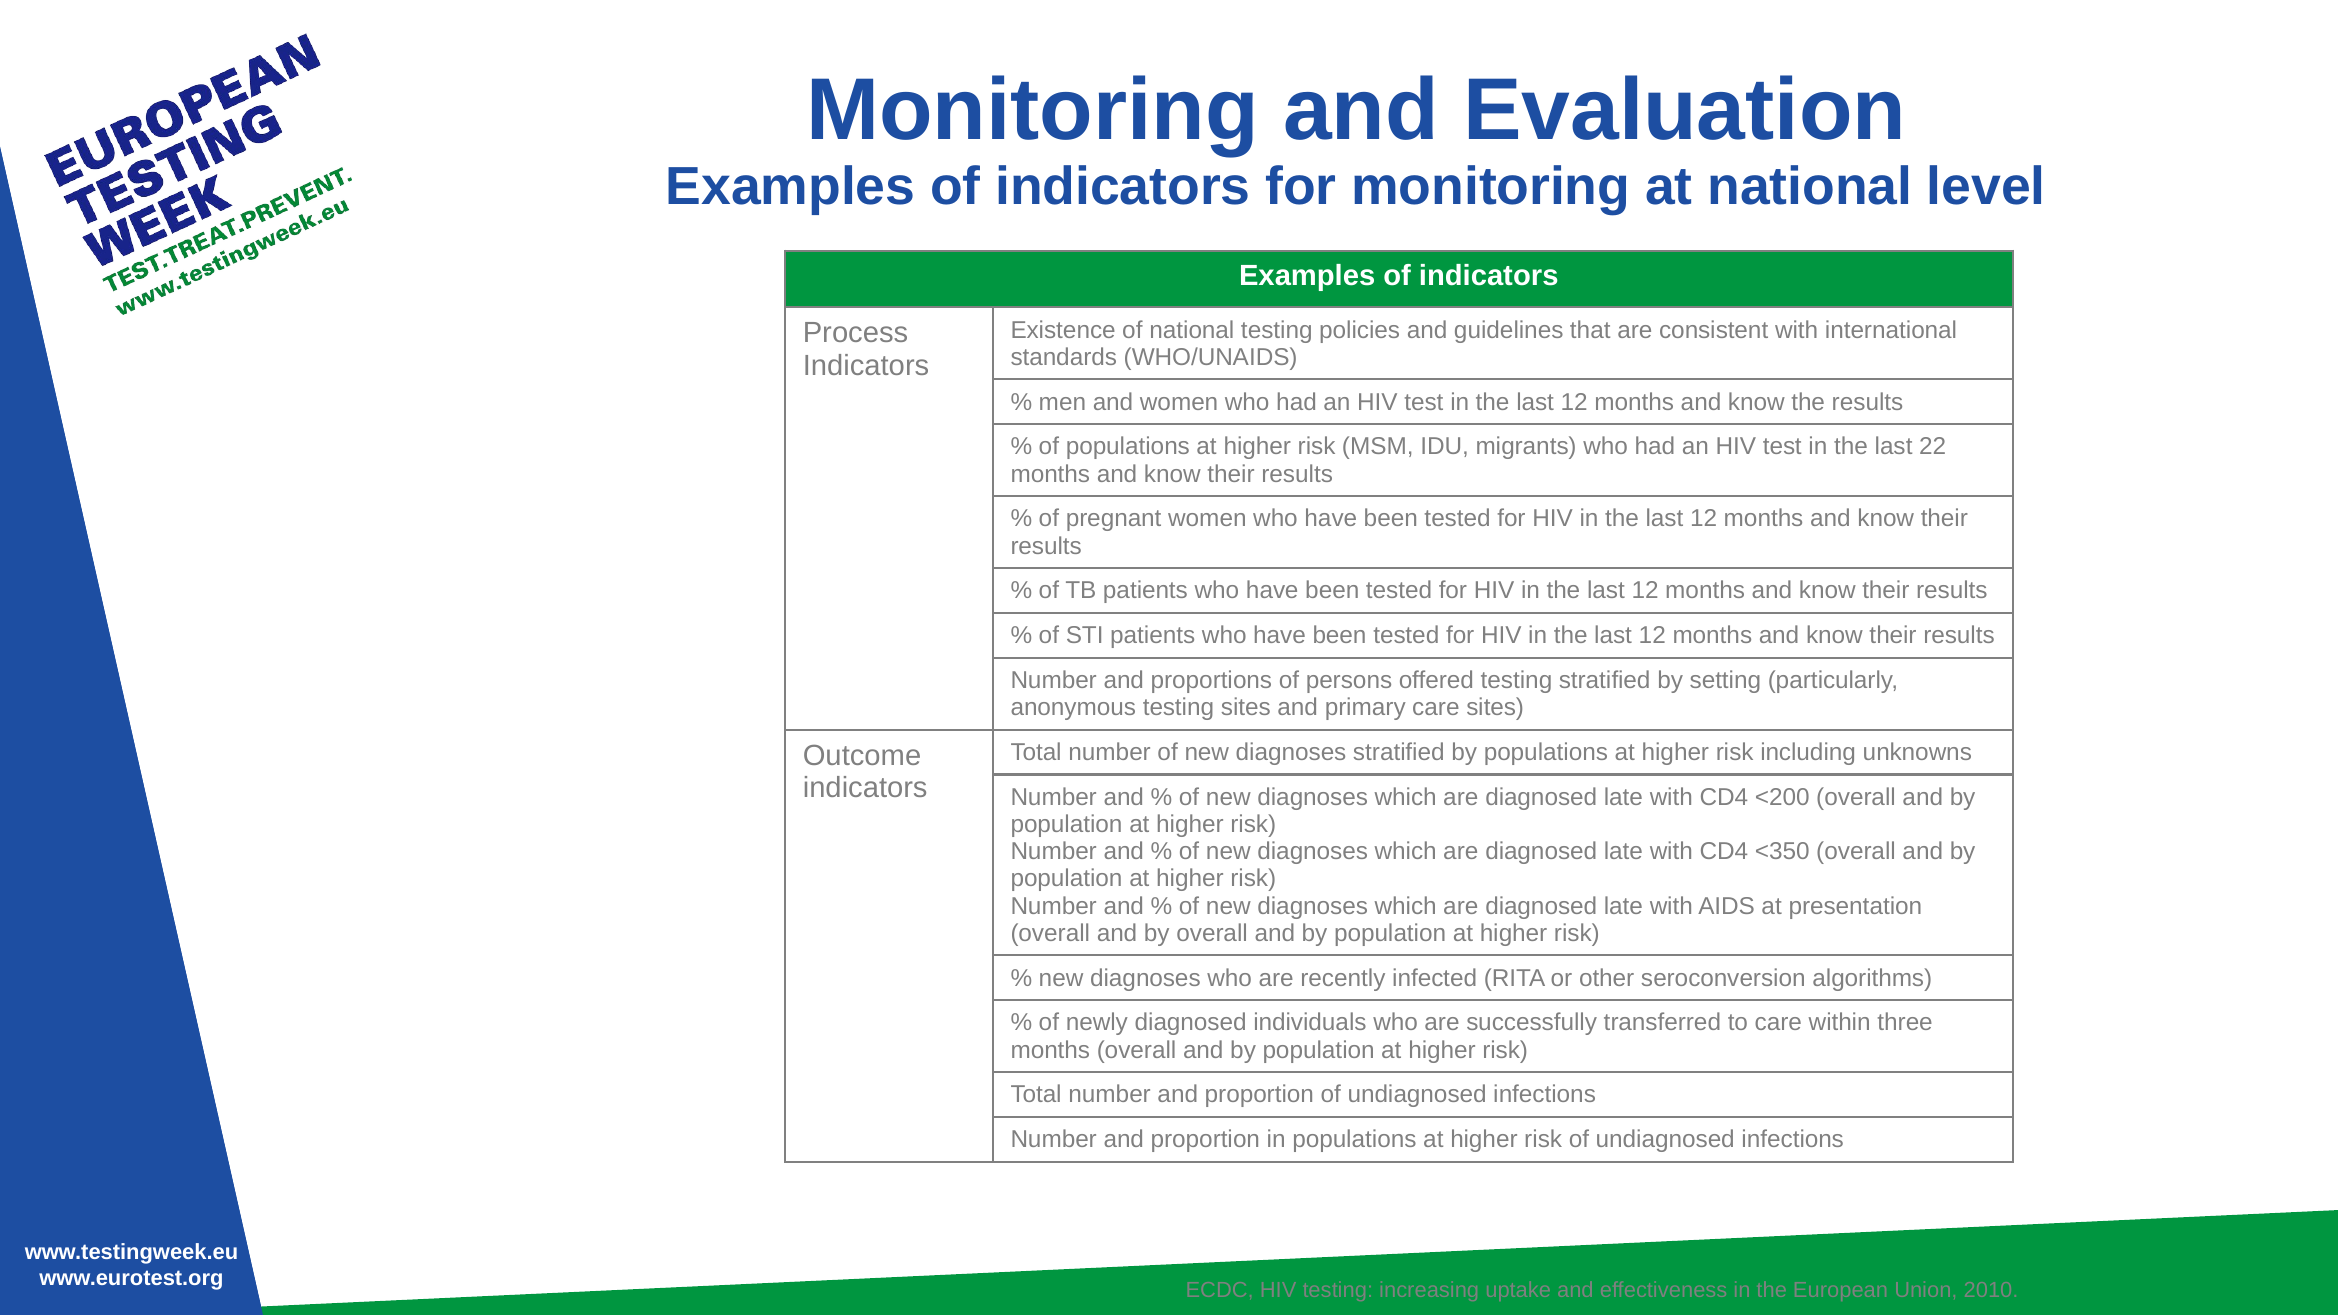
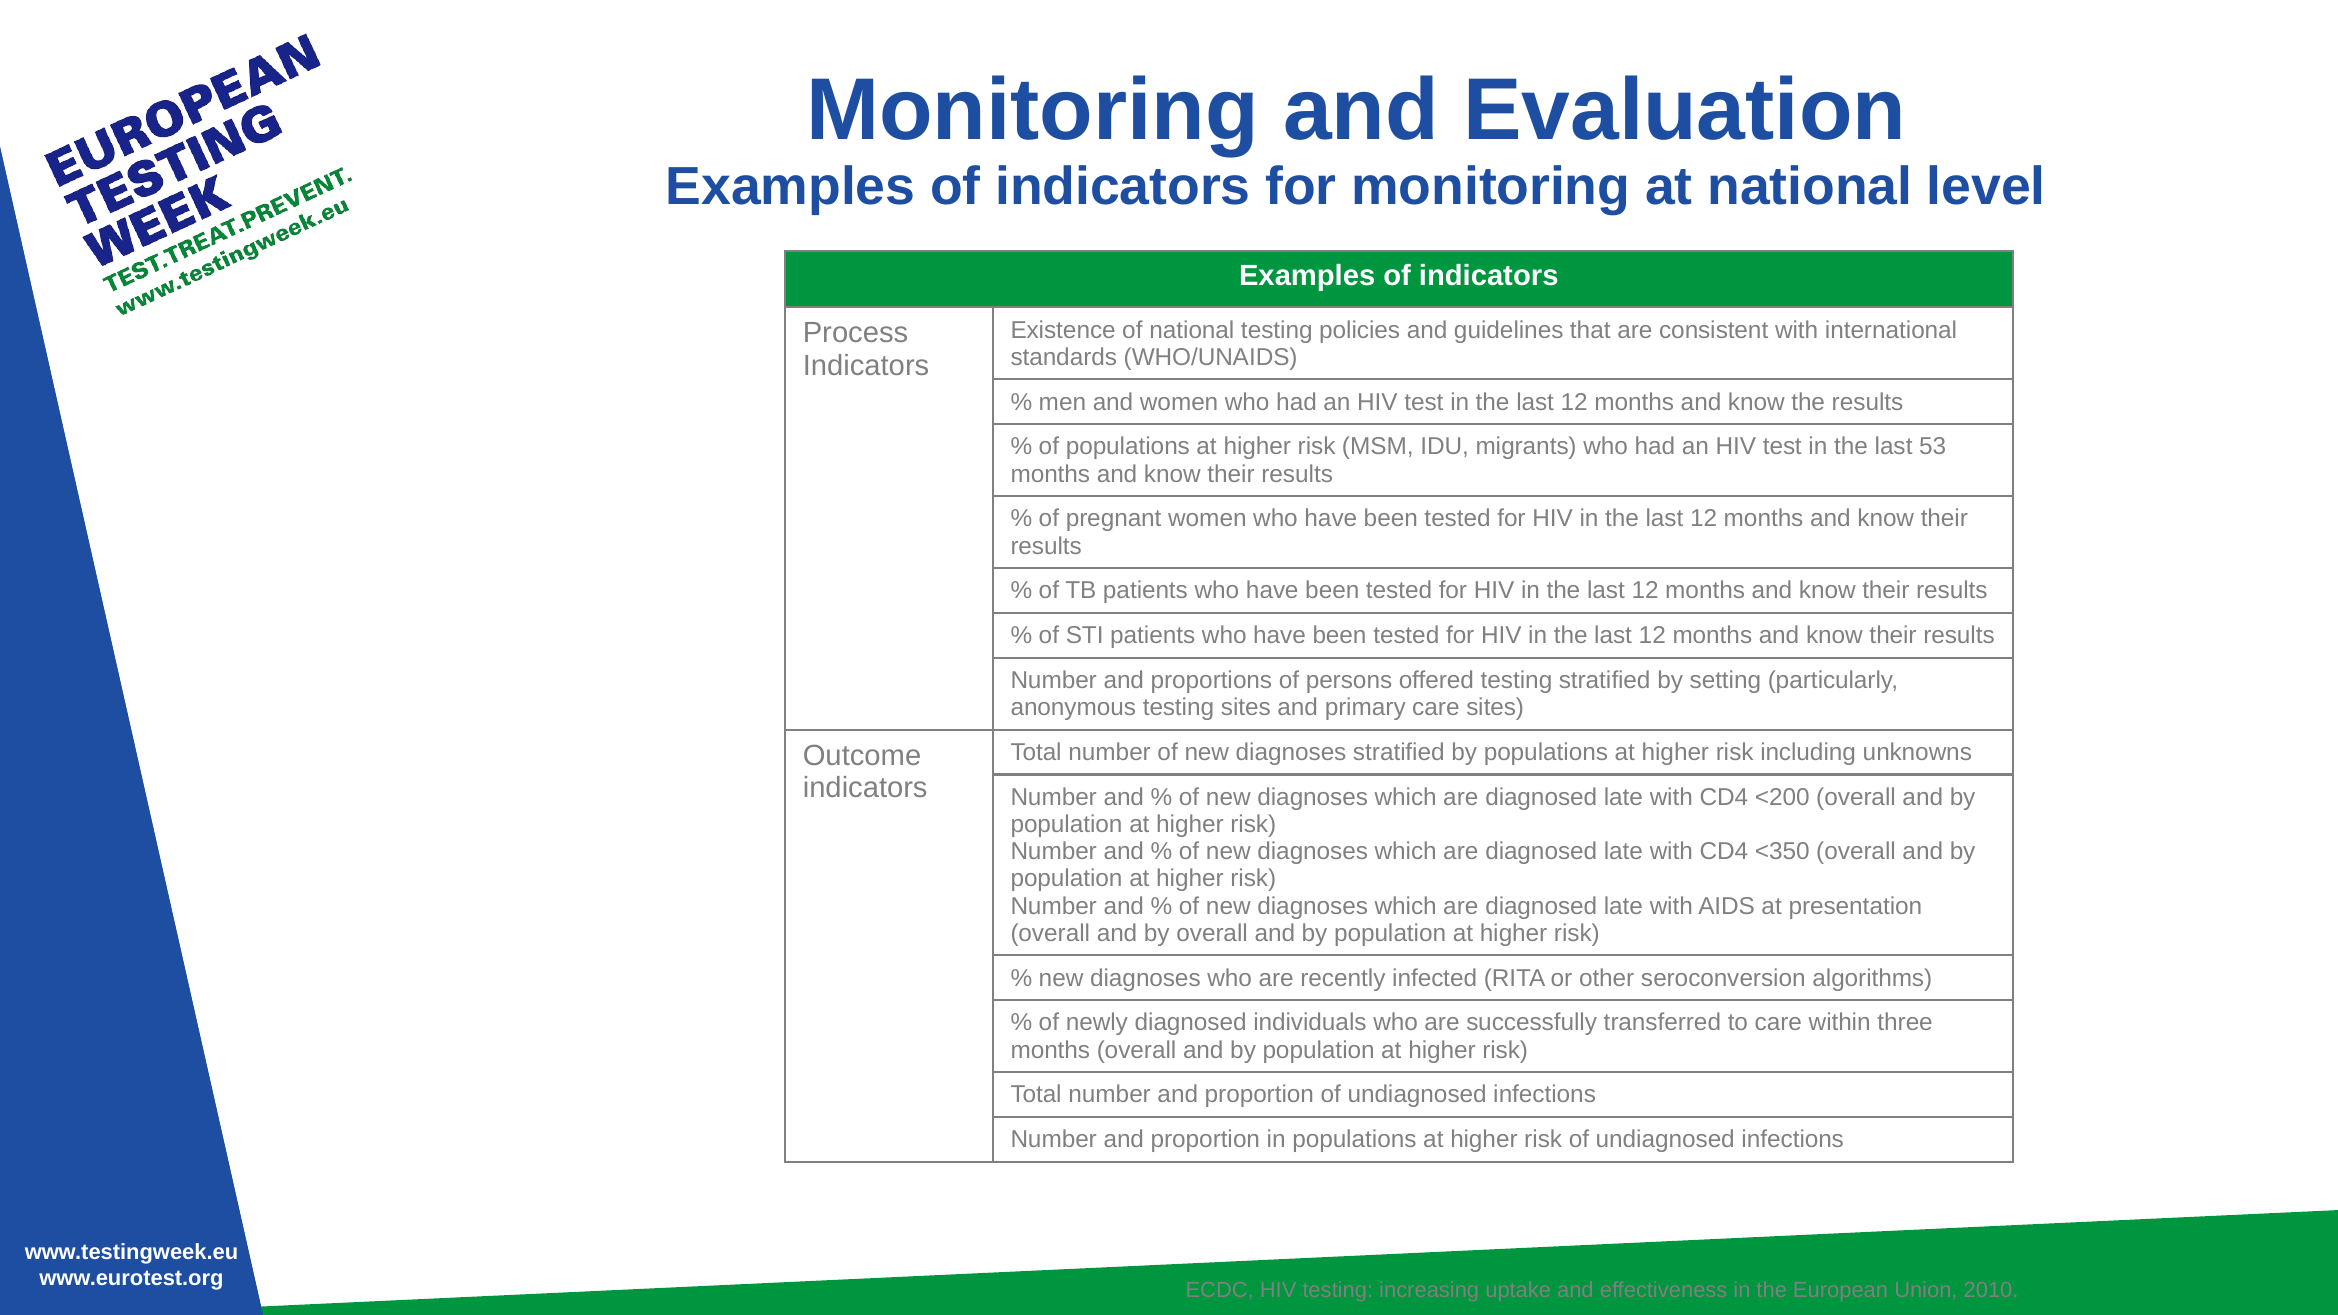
22: 22 -> 53 (1933, 447)
